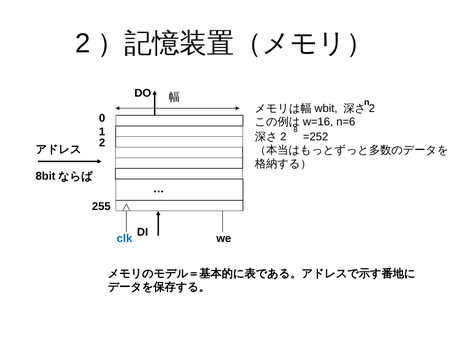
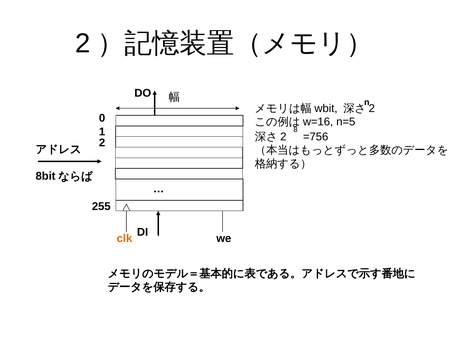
n=6: n=6 -> n=5 (346, 122)
=252: =252 -> =756 (316, 137)
clk colour: blue -> orange (124, 238)
